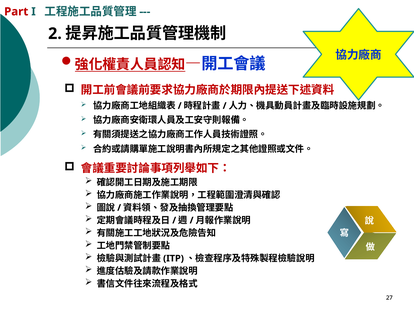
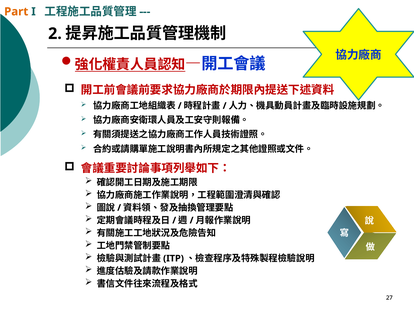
Part colour: red -> orange (16, 12)
